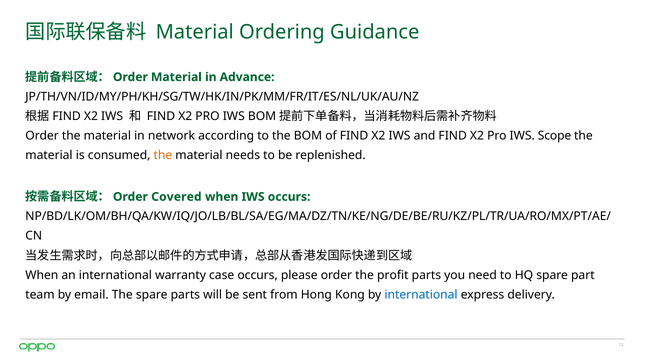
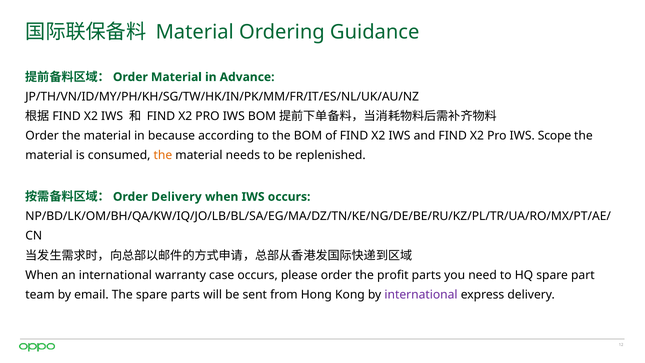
network: network -> because (171, 136)
Order Covered: Covered -> Delivery (176, 197)
international colour: blue -> purple (421, 295)
